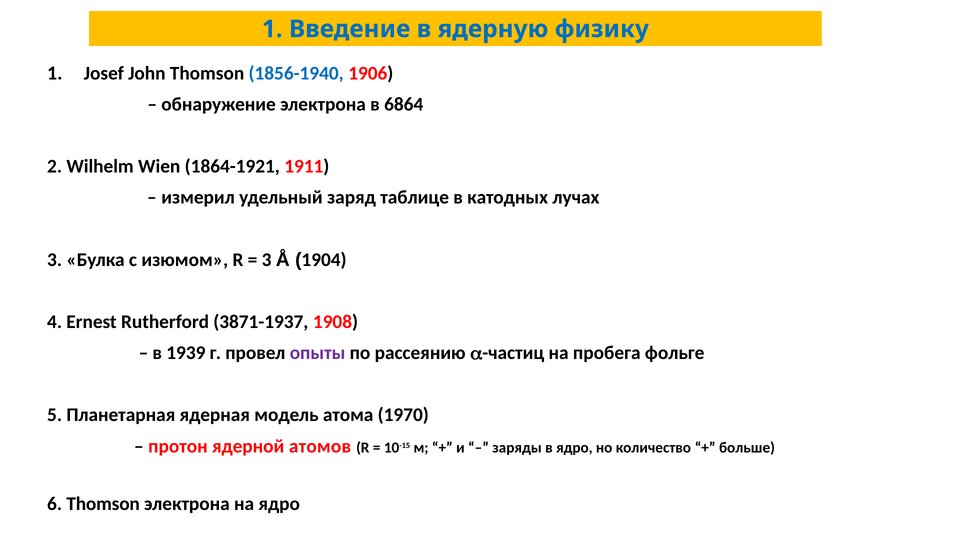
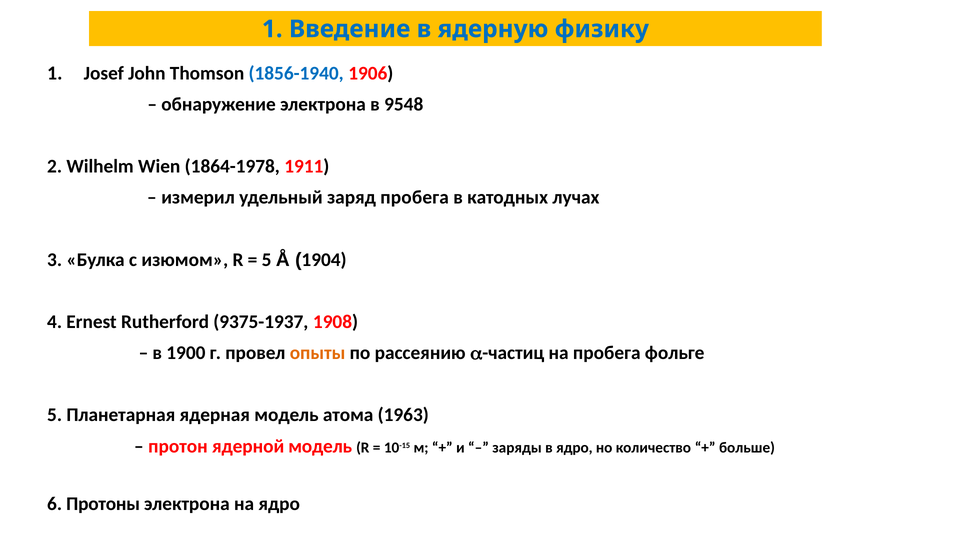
6864: 6864 -> 9548 (404, 104)
1864-1921: 1864-1921 -> 1864-1978 (232, 166)
заряд таблице: таблице -> пробега (415, 197)
3: 3 -> 5 (267, 259)
3871-1937: 3871-1937 -> 9375-1937 (261, 322)
1939: 1939 -> 1900 (186, 353)
опыты colour: purple -> orange (318, 353)
1970: 1970 -> 1963 (403, 415)
ядерной атомов: атомов -> модель (320, 446)
6 Thomson: Thomson -> Протоны (103, 504)
